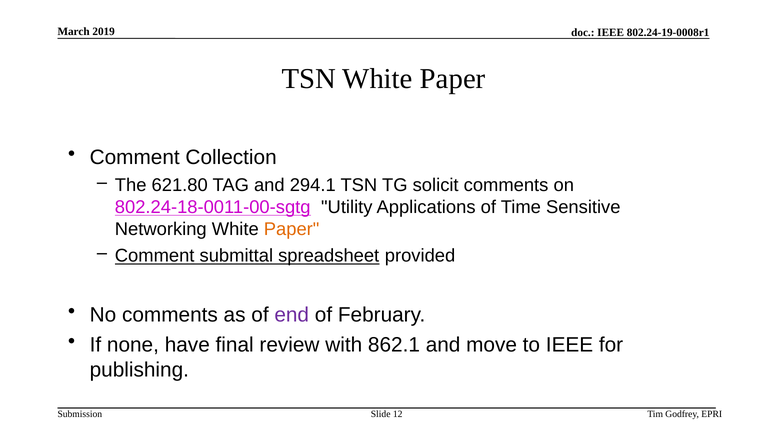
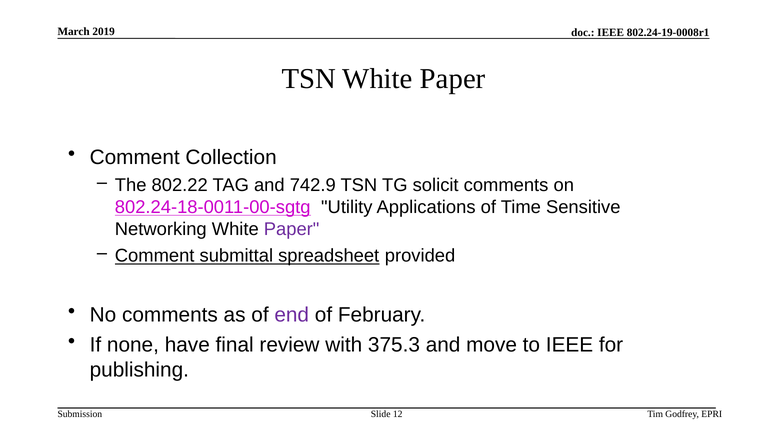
621.80: 621.80 -> 802.22 (180, 185)
294.1: 294.1 -> 742.9 (313, 185)
Paper colour: orange -> purple (292, 229)
862.1: 862.1 -> 375.3 (394, 344)
